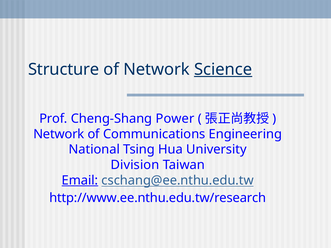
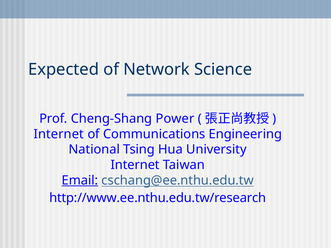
Structure: Structure -> Expected (64, 69)
Science underline: present -> none (223, 69)
Network: Network -> Internet (59, 134)
Division: Division -> Internet (135, 165)
